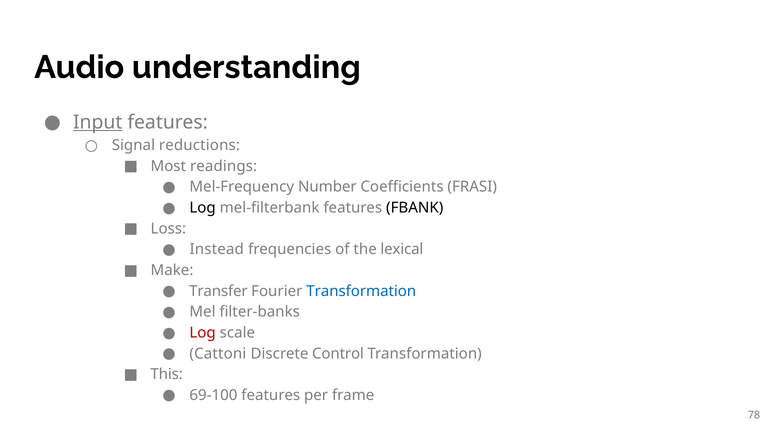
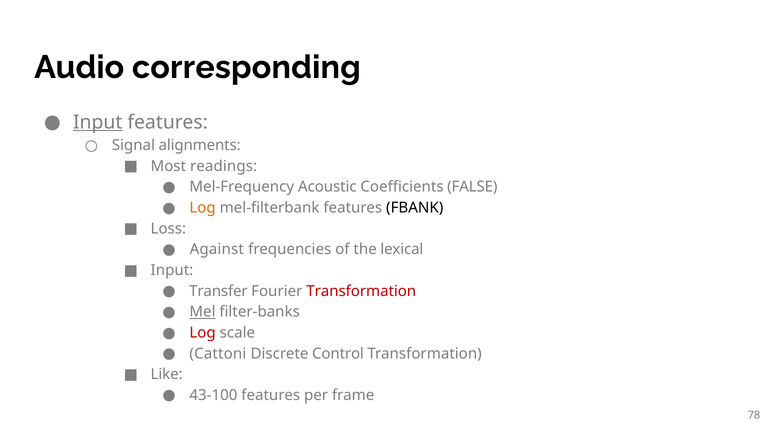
understanding: understanding -> corresponding (246, 67)
reductions: reductions -> alignments (200, 145)
Number: Number -> Acoustic (327, 187)
FRASI: FRASI -> FALSE (472, 187)
Log colour: black -> orange (203, 208)
Instead: Instead -> Against (217, 249)
Make: Make -> Input (172, 270)
Transformation colour: blue -> red (361, 291)
Mel underline: none -> present (202, 312)
This: This -> Like (167, 374)
69-100: 69-100 -> 43-100 (213, 395)
